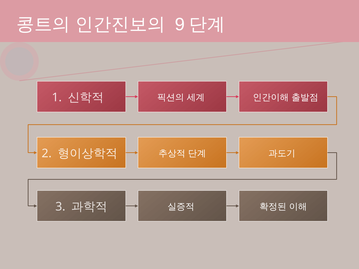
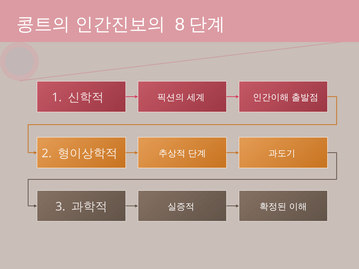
9: 9 -> 8 (180, 25)
